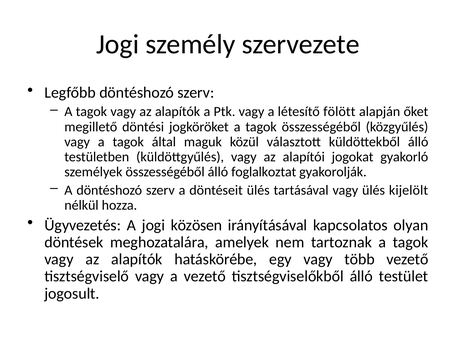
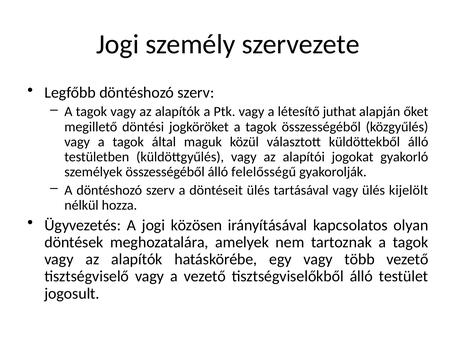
fölött: fölött -> juthat (340, 112)
foglalkoztat: foglalkoztat -> felelősségű (264, 172)
